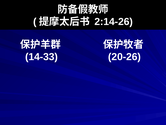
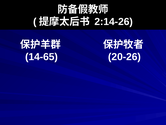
14-33: 14-33 -> 14-65 (42, 57)
